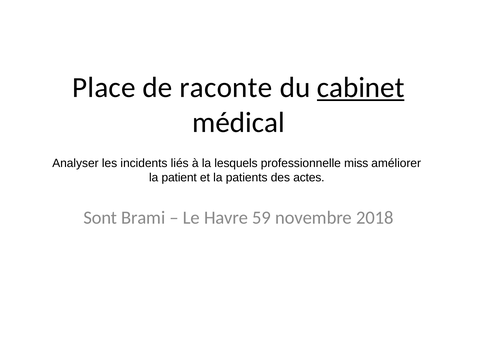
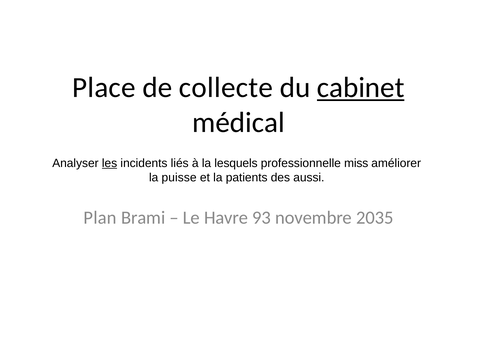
raconte: raconte -> collecte (226, 88)
les underline: none -> present (110, 163)
patient: patient -> puisse (179, 177)
actes: actes -> aussi (309, 177)
Sont: Sont -> Plan (100, 218)
59: 59 -> 93 (262, 218)
2018: 2018 -> 2035 (375, 218)
